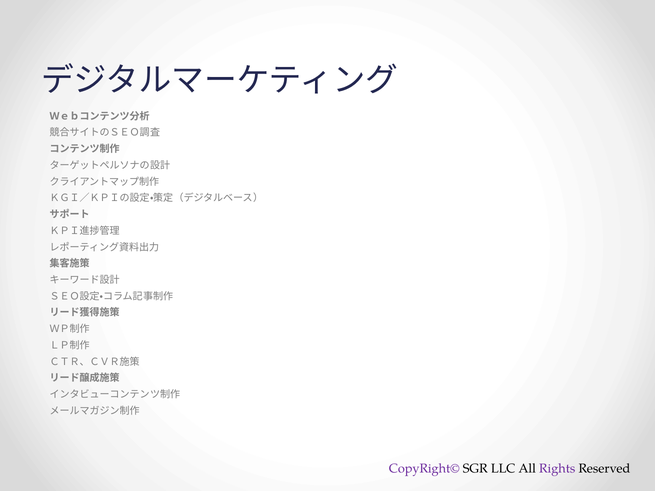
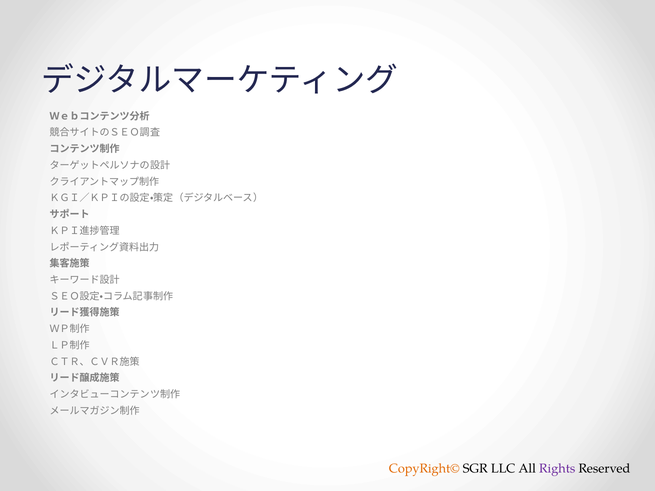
CopyRight© colour: purple -> orange (424, 469)
